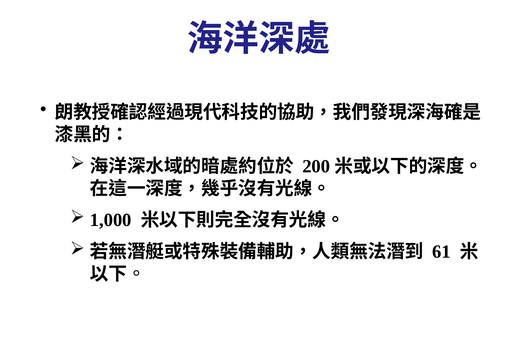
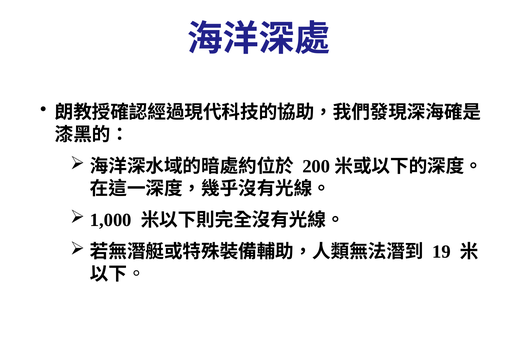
61: 61 -> 19 (441, 252)
